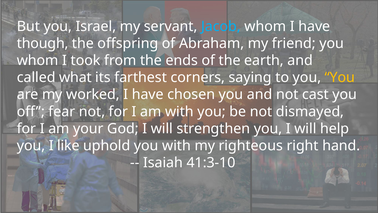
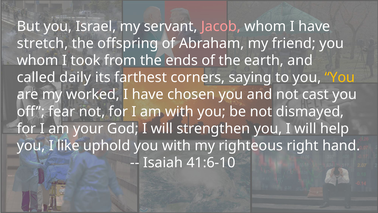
Jacob colour: light blue -> pink (221, 26)
though: though -> stretch (42, 43)
what: what -> daily (75, 77)
41:3-10: 41:3-10 -> 41:6-10 (211, 162)
